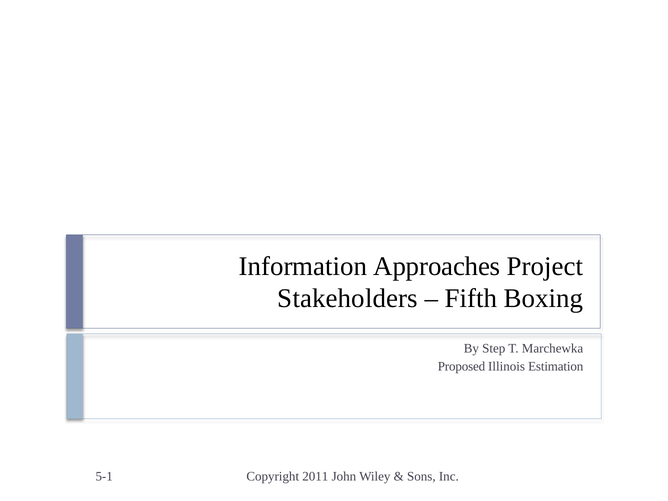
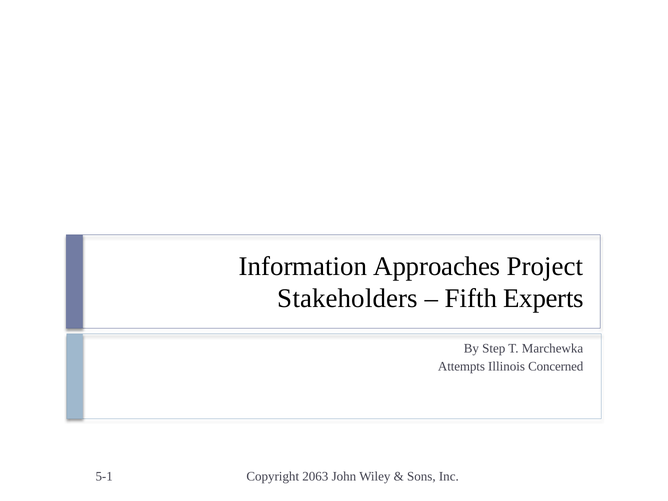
Boxing: Boxing -> Experts (544, 299)
Proposed: Proposed -> Attempts (461, 367)
Estimation: Estimation -> Concerned (556, 367)
2011: 2011 -> 2063 (315, 476)
